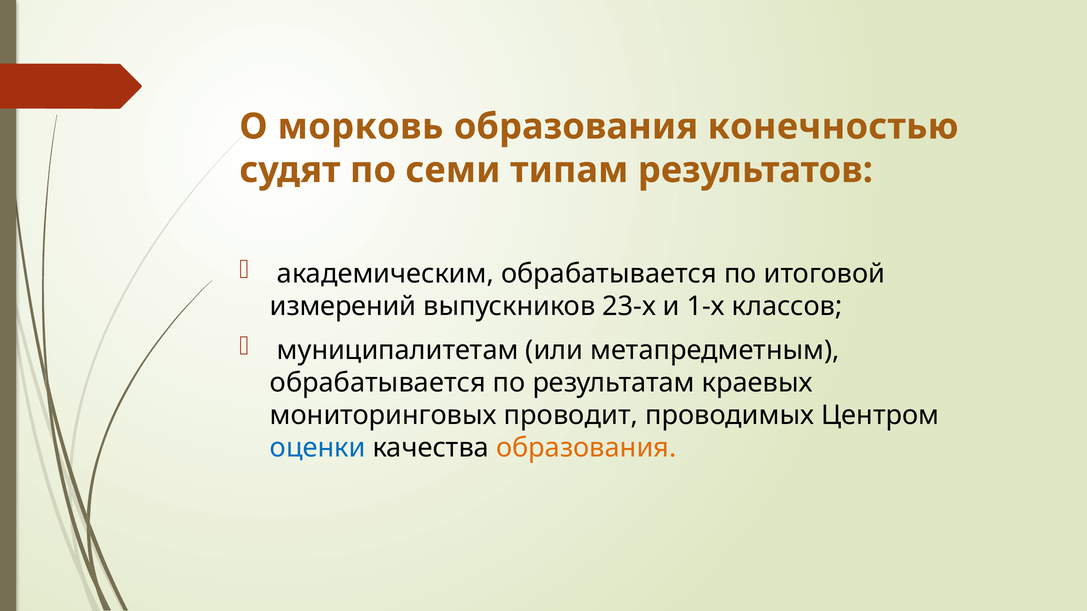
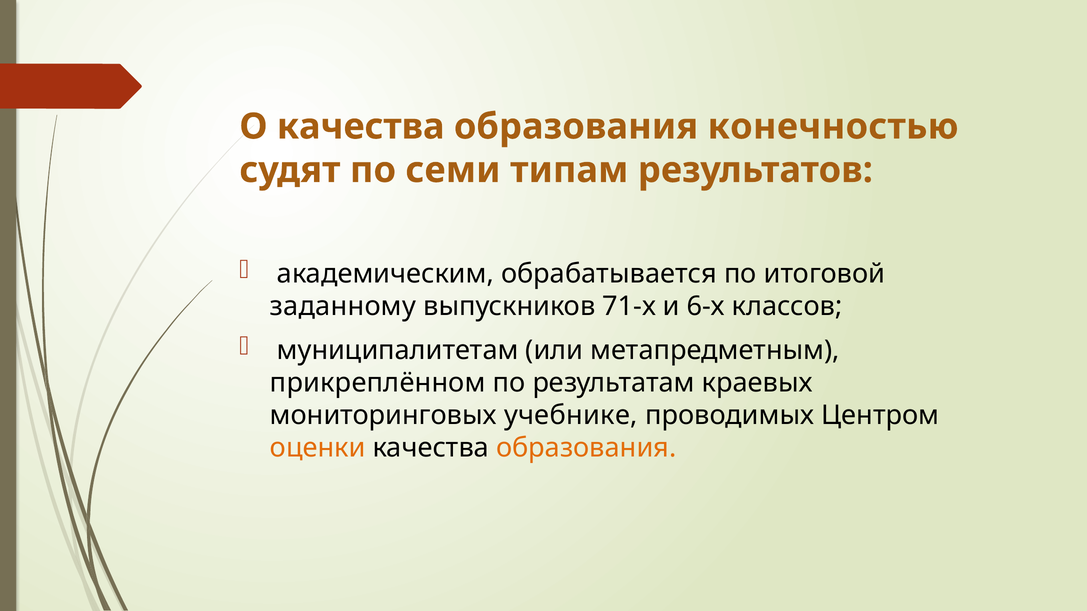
О морковь: морковь -> качества (361, 127)
измерений: измерений -> заданному (343, 306)
23-х: 23-х -> 71-х (629, 306)
1-х: 1-х -> 6-х (706, 306)
обрабатывается: обрабатывается -> прикреплённом (378, 383)
проводит: проводит -> учебнике (571, 416)
оценки colour: blue -> orange (318, 448)
